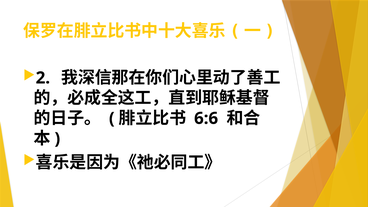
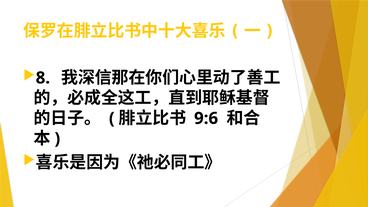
2: 2 -> 8 (43, 78)
6:6: 6:6 -> 9:6 (206, 118)
